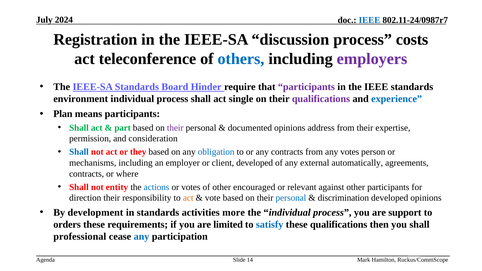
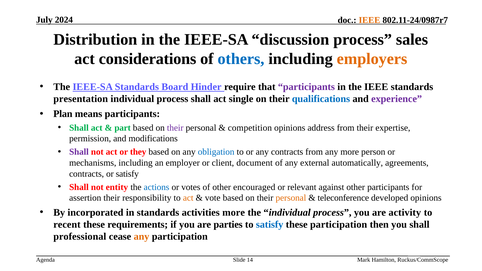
IEEE colour: blue -> orange (369, 20)
Registration: Registration -> Distribution (95, 40)
costs: costs -> sales (412, 40)
teleconference: teleconference -> considerations (148, 59)
employers colour: purple -> orange (372, 59)
environment: environment -> presentation (81, 99)
qualifications colour: purple -> blue (321, 99)
experience colour: blue -> purple (397, 99)
documented: documented -> competition (250, 128)
consideration: consideration -> modifications (153, 139)
Shall colour: blue -> purple (79, 152)
any votes: votes -> more (350, 152)
client developed: developed -> document (255, 163)
or where: where -> satisfy (127, 174)
direction: direction -> assertion (85, 198)
personal colour: blue -> orange (291, 198)
discrimination: discrimination -> teleconference (343, 198)
development: development -> incorporated (95, 213)
support: support -> activity (405, 213)
orders: orders -> recent (67, 225)
limited: limited -> parties (228, 225)
these qualifications: qualifications -> participation (339, 225)
any colour: blue -> orange (142, 237)
